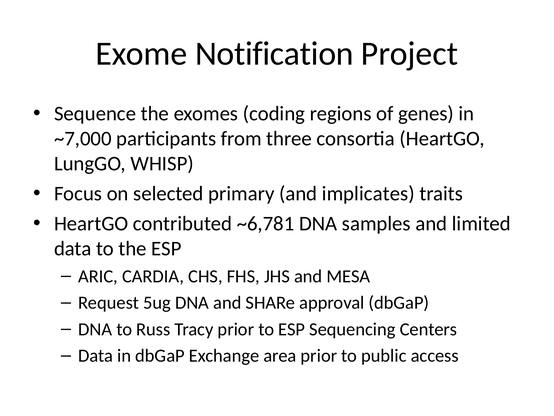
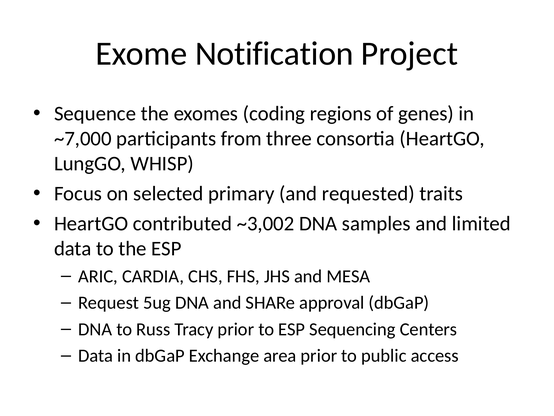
implicates: implicates -> requested (368, 193)
~6,781: ~6,781 -> ~3,002 (266, 223)
